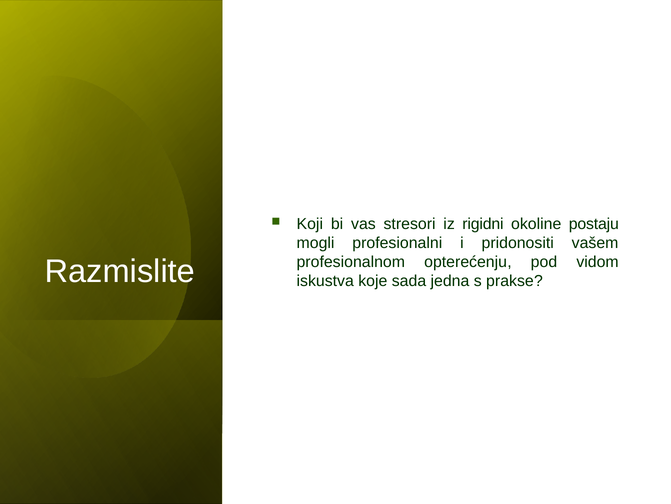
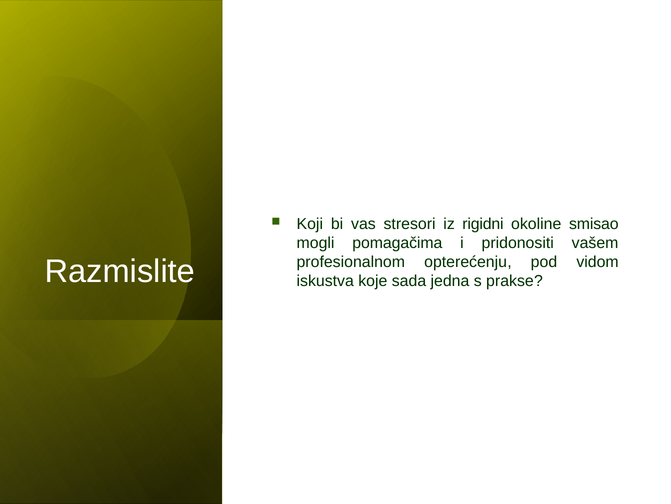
postaju: postaju -> smisao (594, 224)
profesionalni: profesionalni -> pomagačima (397, 243)
